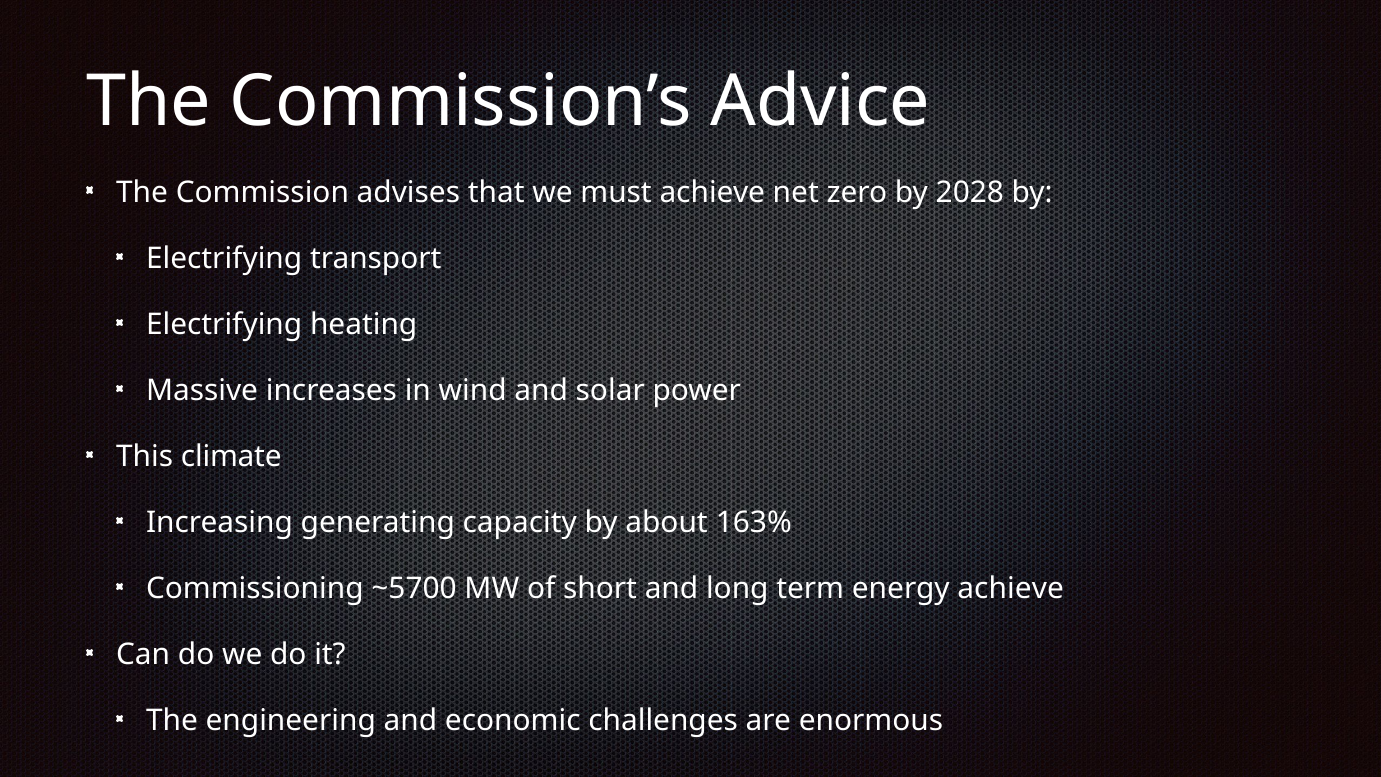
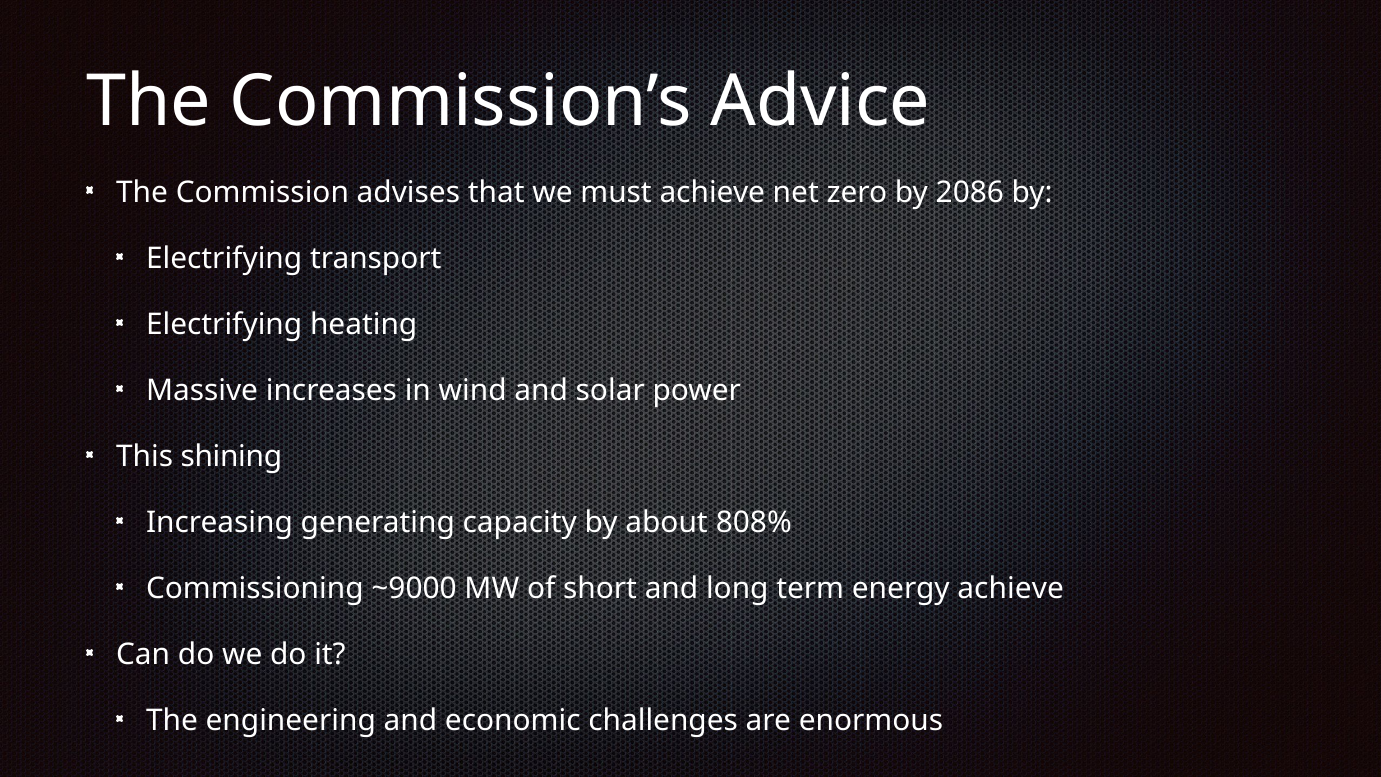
2028: 2028 -> 2086 (970, 192)
climate: climate -> shining (231, 456)
163%: 163% -> 808% (754, 522)
~5700: ~5700 -> ~9000 (414, 588)
